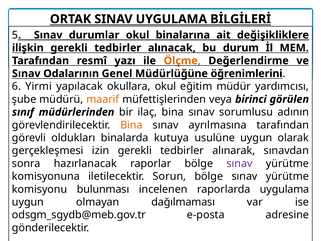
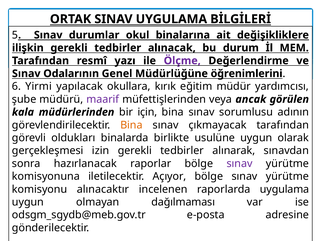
Ölçme colour: orange -> purple (182, 61)
okullara okul: okul -> kırık (165, 86)
maarif colour: orange -> purple (103, 99)
birinci: birinci -> ancak (251, 99)
sınıf: sınıf -> kala (23, 112)
ilaç: ilaç -> için (147, 112)
ayrılmasına: ayrılmasına -> çıkmayacak (218, 125)
kutuya: kutuya -> birlikte (171, 138)
Sorun: Sorun -> Açıyor (169, 176)
bulunması: bulunması -> alınacaktır (103, 189)
